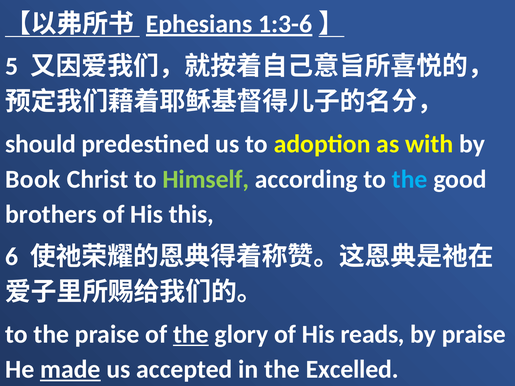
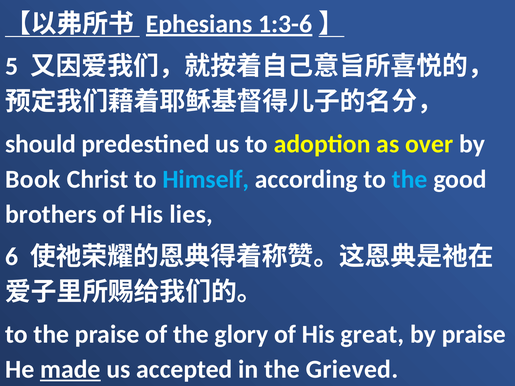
with: with -> over (429, 144)
Himself colour: light green -> light blue (206, 179)
this: this -> lies (191, 215)
the underline: present -> none (191, 335)
reads: reads -> great (372, 335)
Excelled: Excelled -> Grieved (352, 370)
